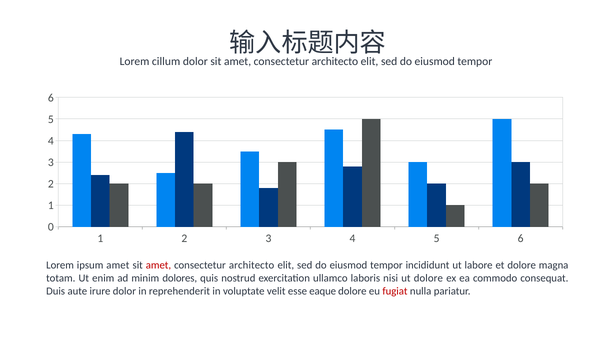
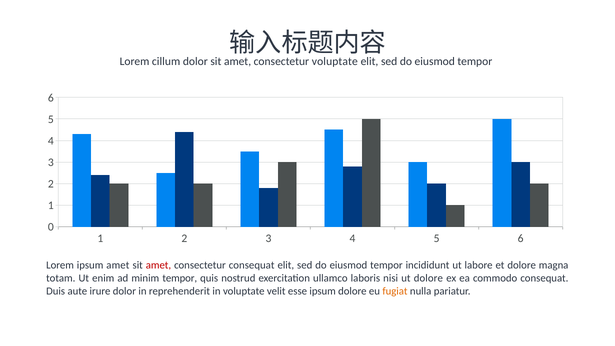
architecto: architecto -> voluptate (335, 61)
architecto: architecto -> consequat (252, 265)
minim dolores: dolores -> tempor (180, 278)
esse eaque: eaque -> ipsum (323, 291)
fugiat colour: red -> orange (395, 291)
